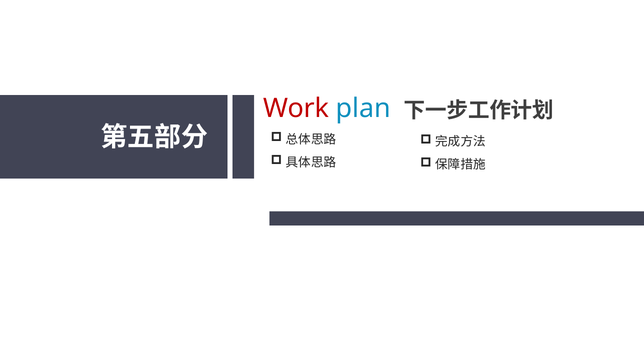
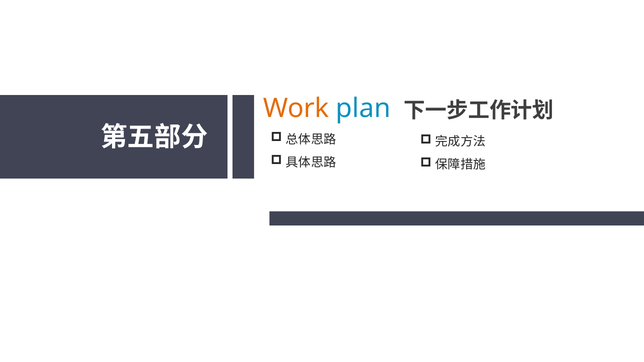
Work colour: red -> orange (296, 108)
